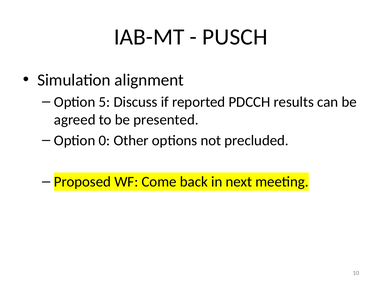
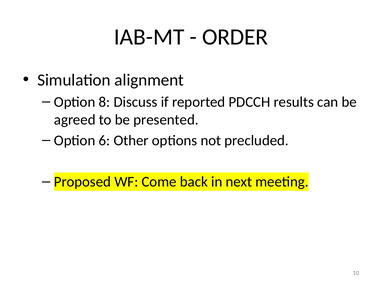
PUSCH: PUSCH -> ORDER (235, 37)
5: 5 -> 8 (104, 102)
0: 0 -> 6 (104, 141)
